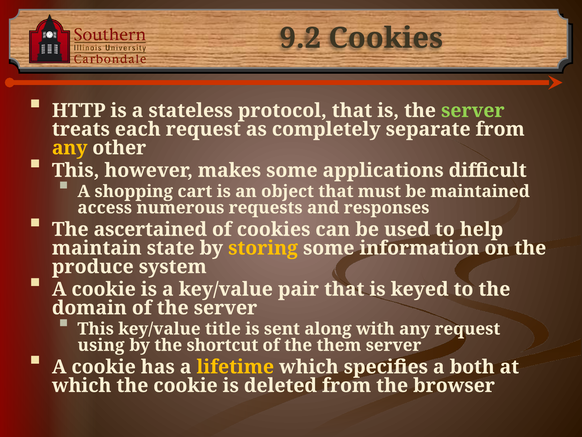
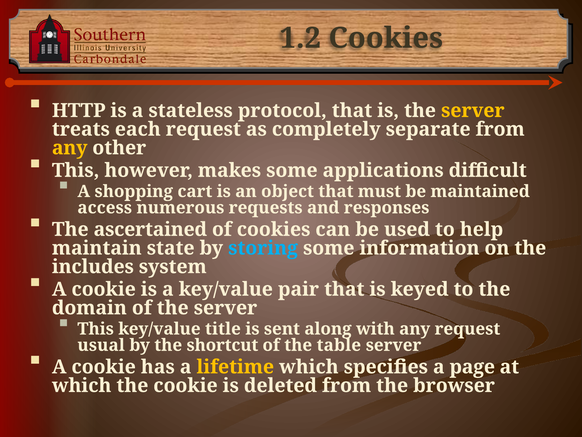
9.2: 9.2 -> 1.2 (300, 38)
server colour: light green -> yellow (473, 110)
storing colour: yellow -> light blue (263, 248)
produce: produce -> includes (93, 266)
using: using -> usual (101, 345)
them: them -> table (339, 345)
both: both -> page (472, 367)
